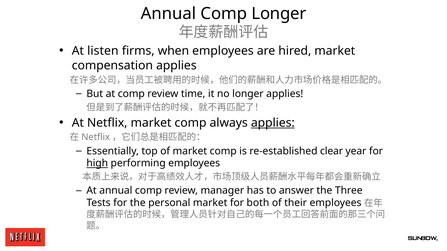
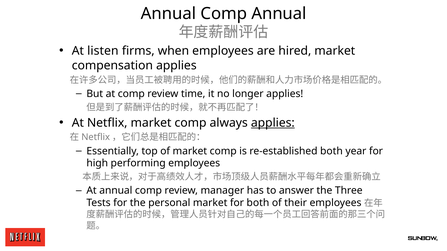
Comp Longer: Longer -> Annual (279, 14)
re-established clear: clear -> both (331, 151)
high underline: present -> none (97, 164)
